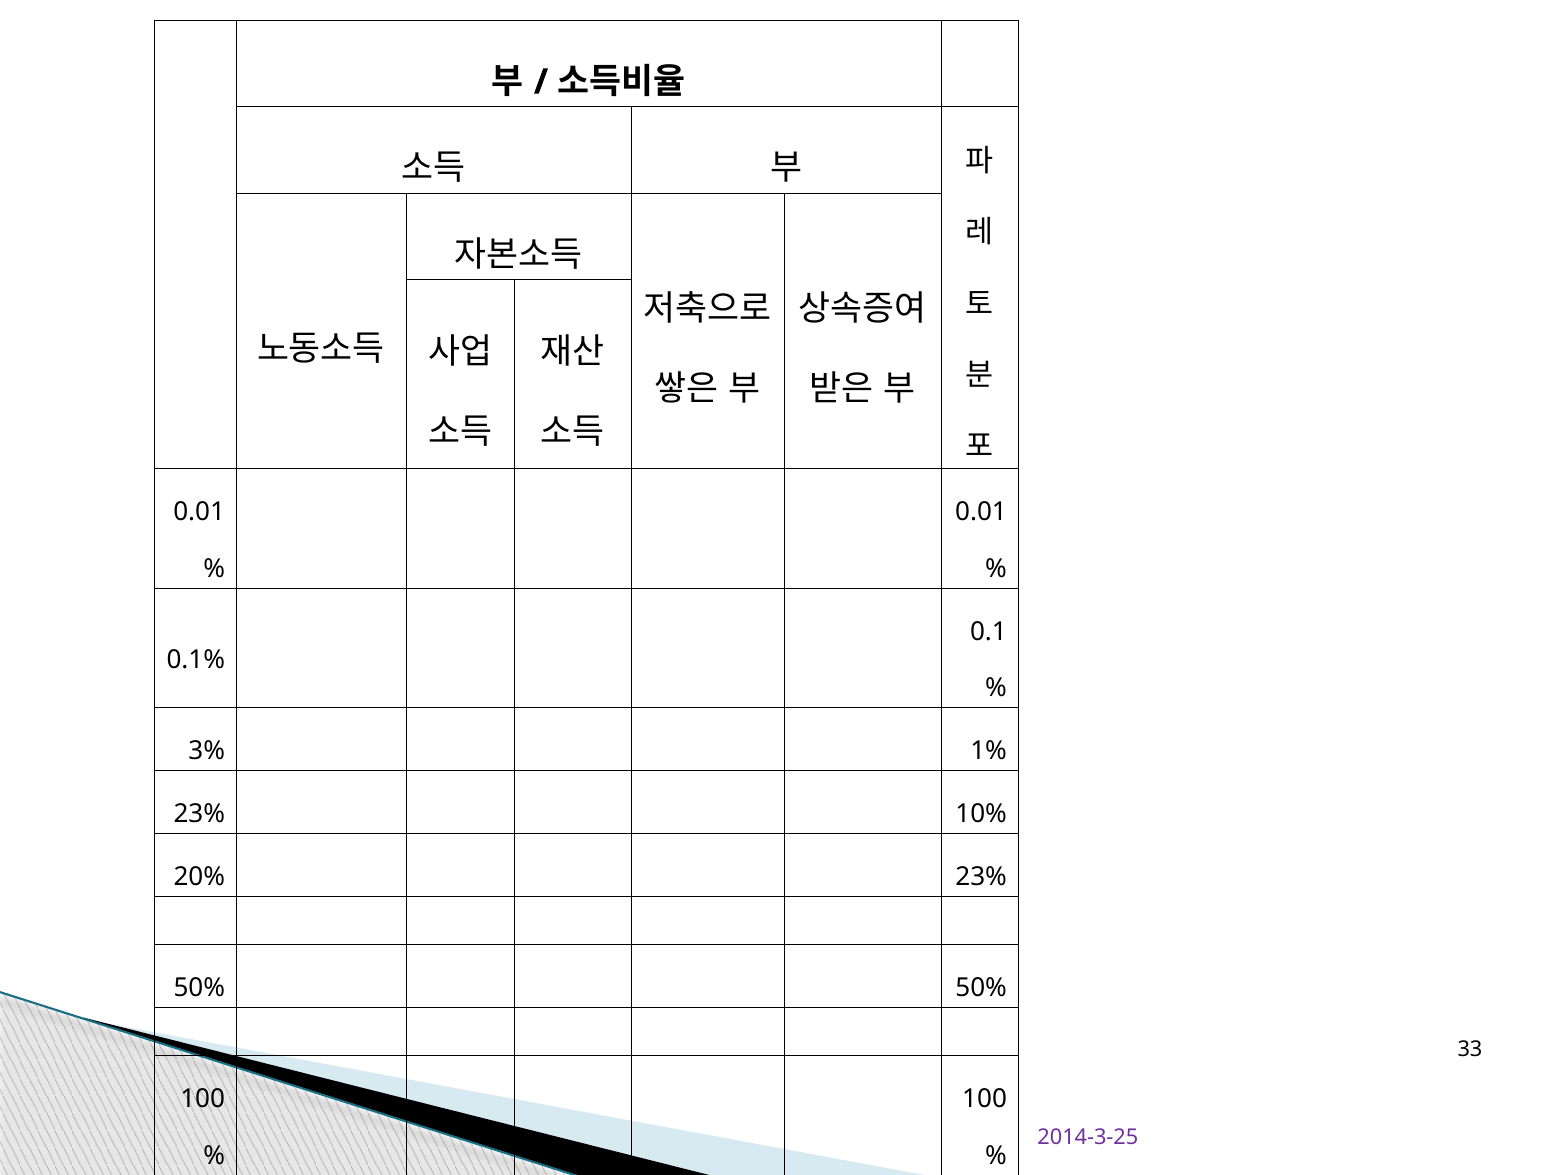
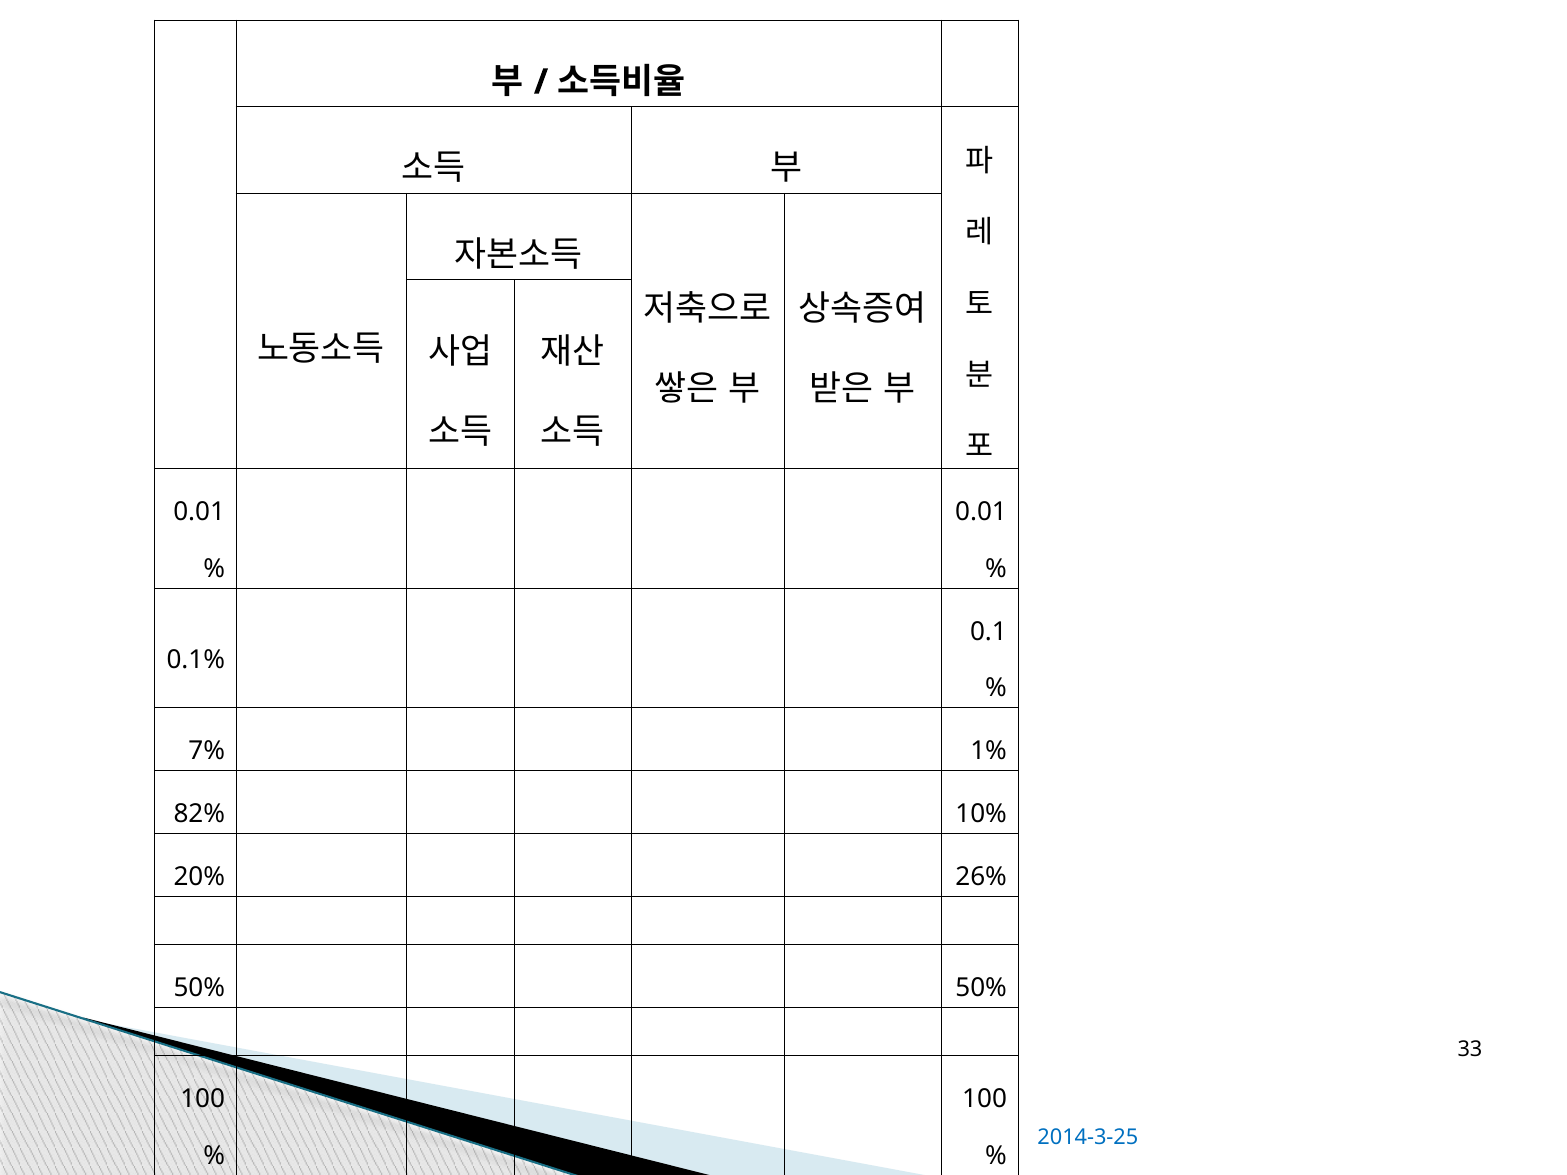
3%: 3% -> 7% (207, 751)
23%: 23% -> 82% (199, 814)
20% 23%: 23% -> 26% (981, 877)
2014-3-25 colour: purple -> blue (1088, 1138)
